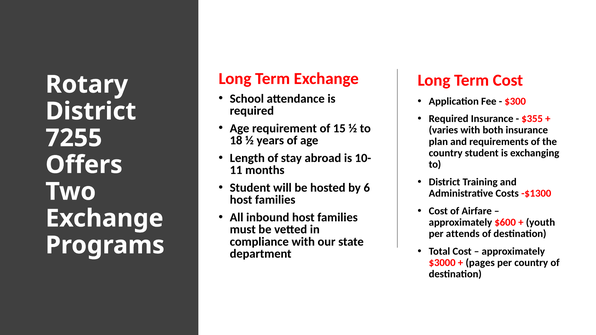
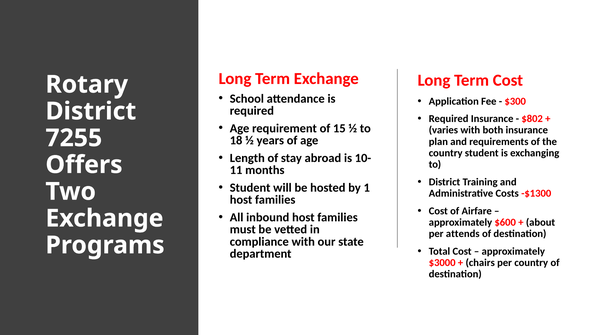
$355: $355 -> $802 (532, 119)
6: 6 -> 1 (367, 188)
youth: youth -> about (541, 223)
pages: pages -> chairs (480, 263)
